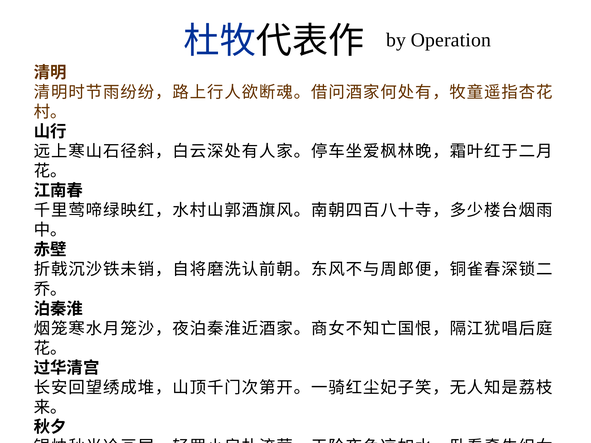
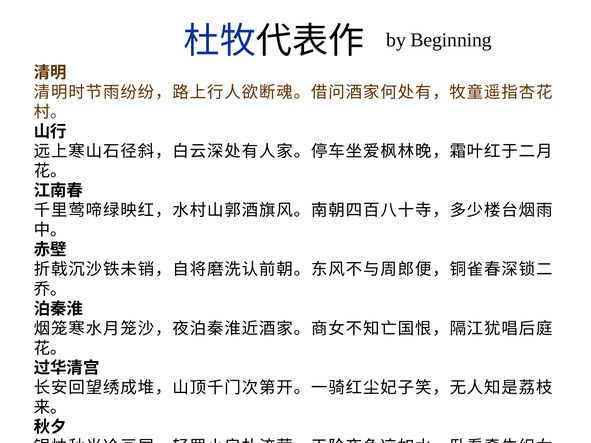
Operation: Operation -> Beginning (451, 40)
